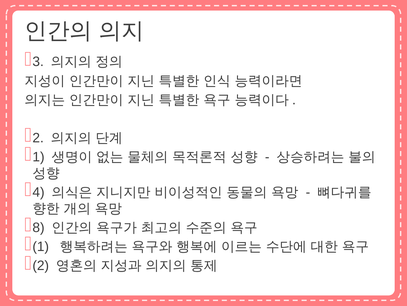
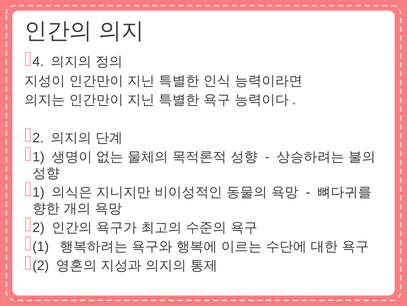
3: 3 -> 4 (38, 62)
4: 4 -> 1 (39, 192)
8: 8 -> 2 (39, 227)
